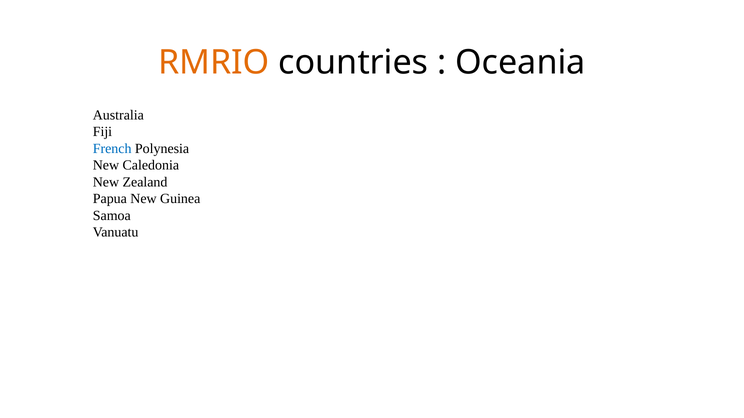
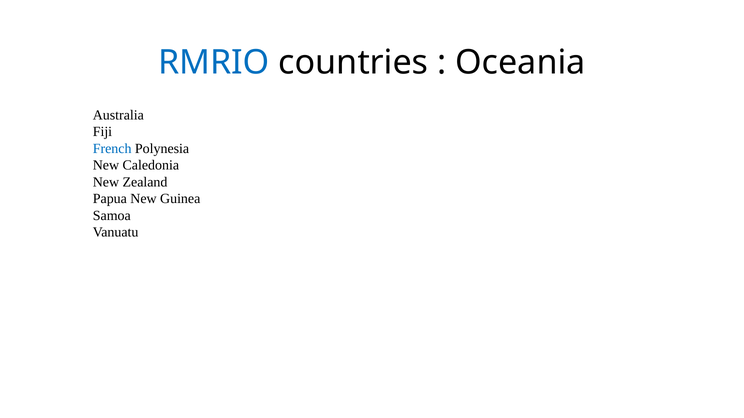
RMRIO colour: orange -> blue (214, 62)
